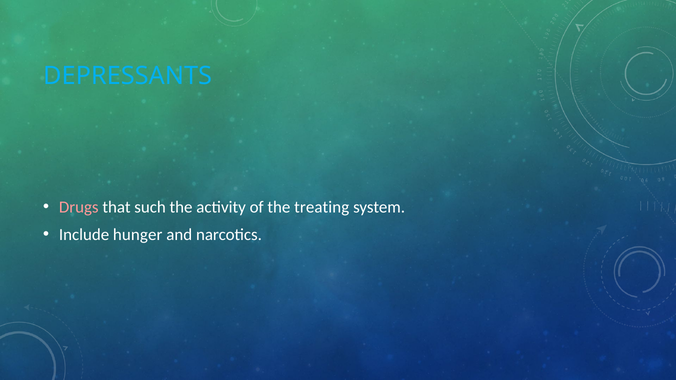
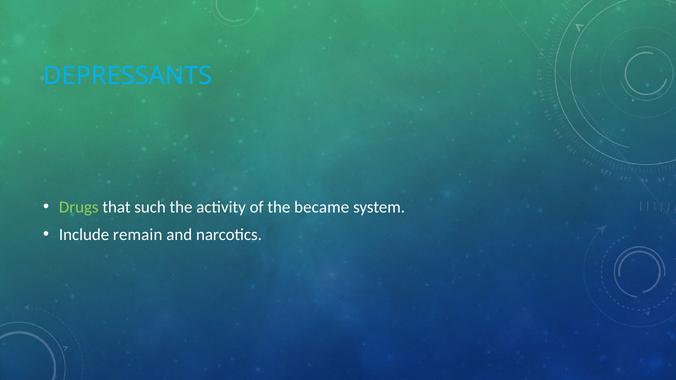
Drugs colour: pink -> light green (79, 207)
treating: treating -> became (322, 207)
hunger: hunger -> remain (138, 235)
